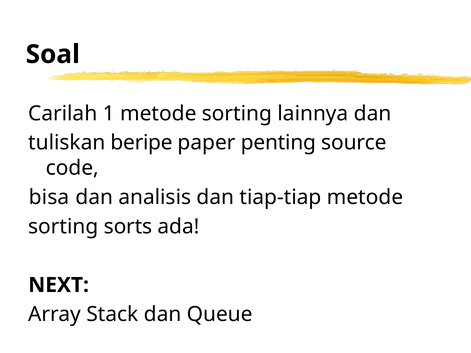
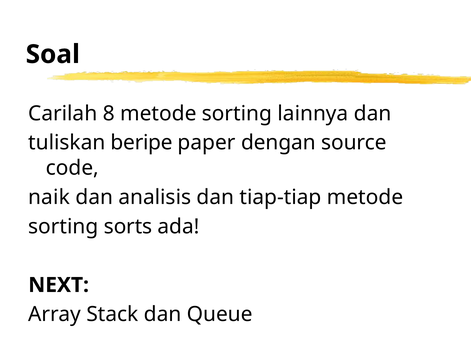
1: 1 -> 8 (109, 114)
penting: penting -> dengan (278, 143)
bisa: bisa -> naik (49, 197)
